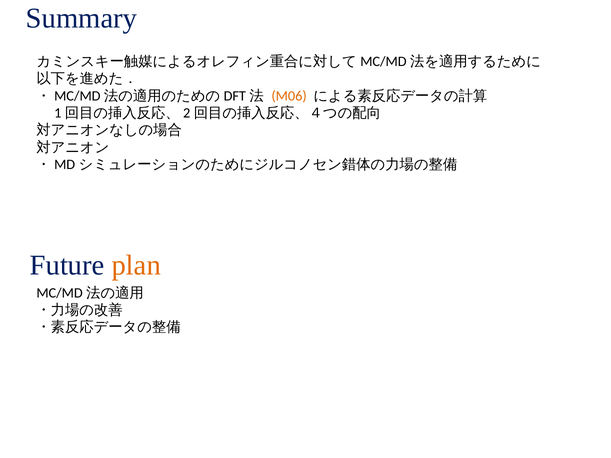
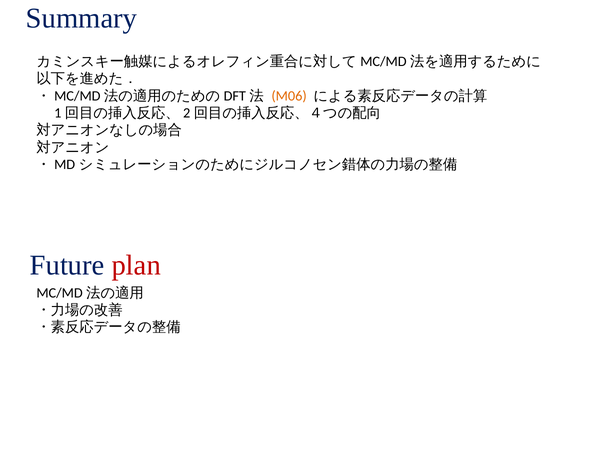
plan colour: orange -> red (136, 266)
